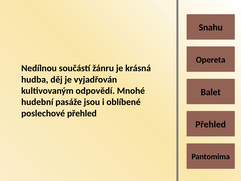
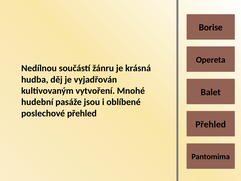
Snahu: Snahu -> Borise (211, 27)
odpovědí: odpovědí -> vytvoření (95, 91)
